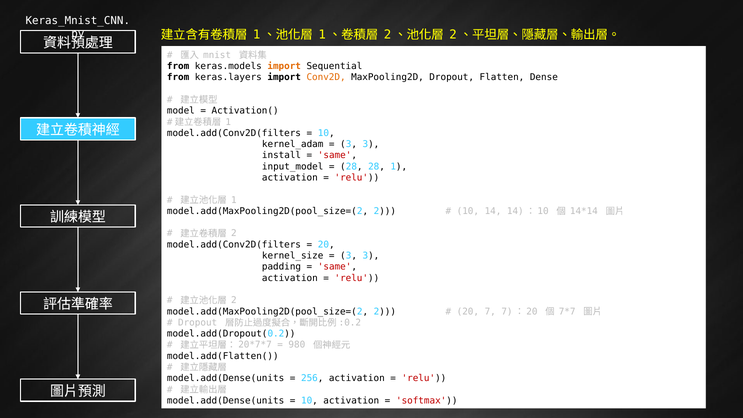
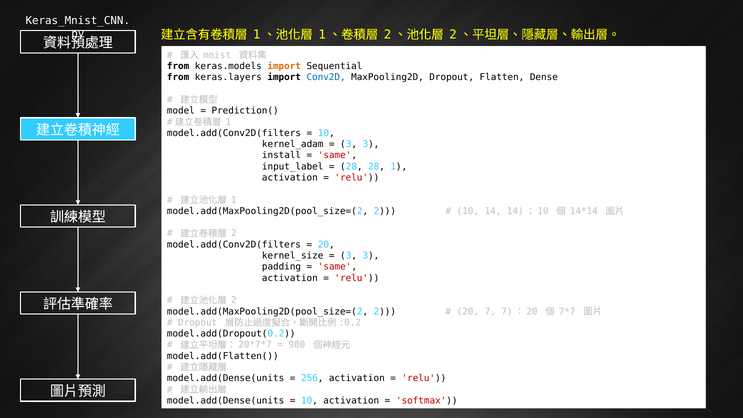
Conv2D colour: orange -> blue (326, 77)
Activation(: Activation( -> Prediction( (245, 111)
input_model: input_model -> input_label (293, 167)
